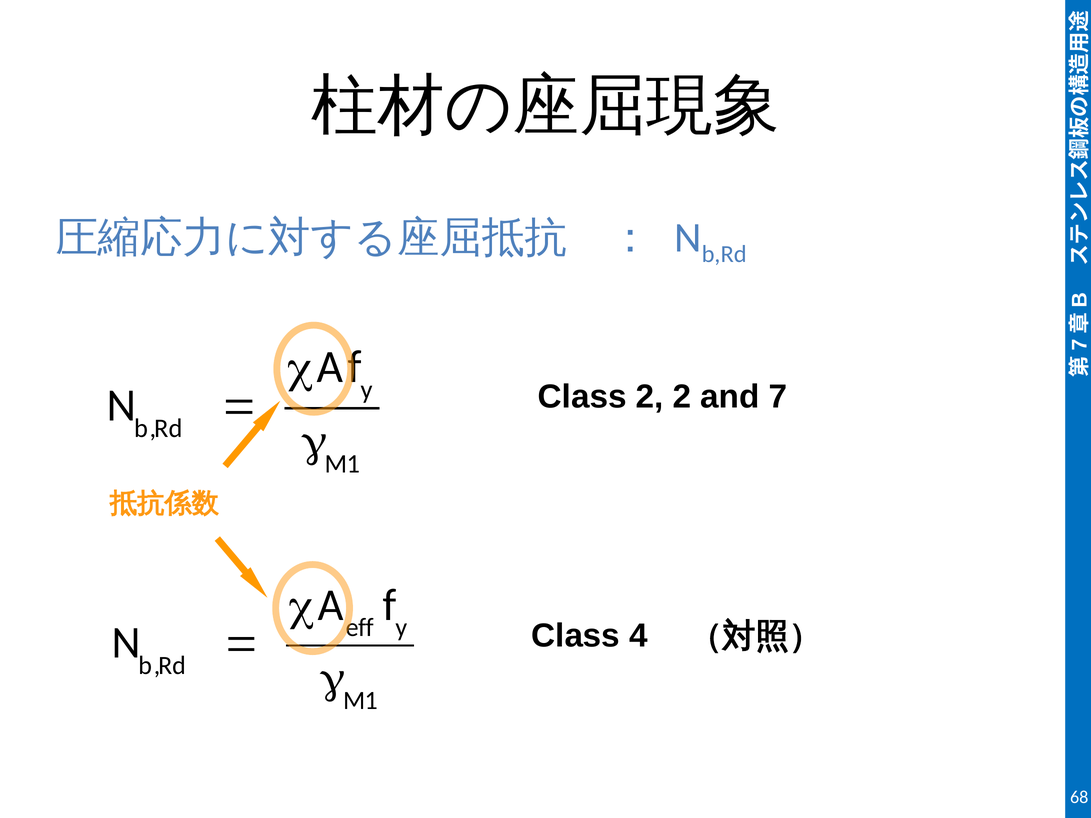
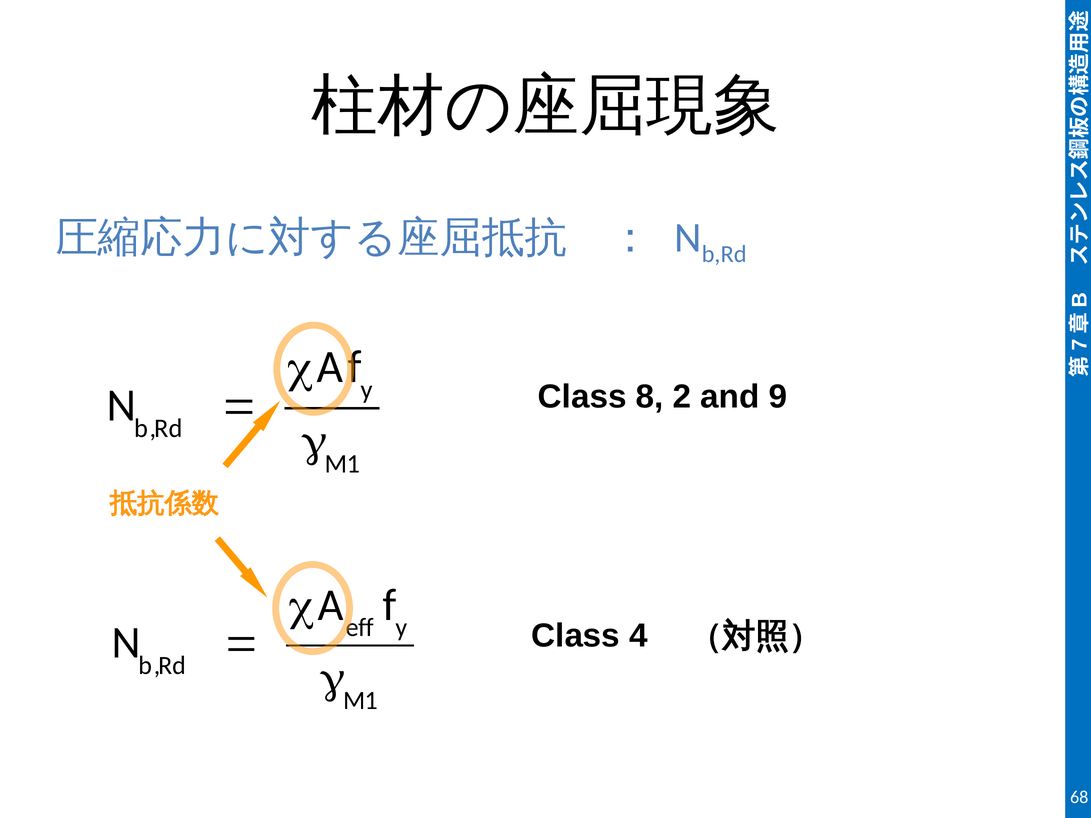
Class 2: 2 -> 8 (650, 397)
and 7: 7 -> 9 (778, 397)
